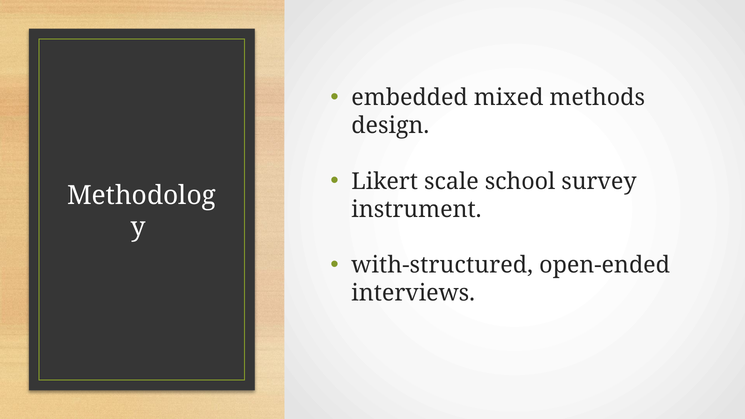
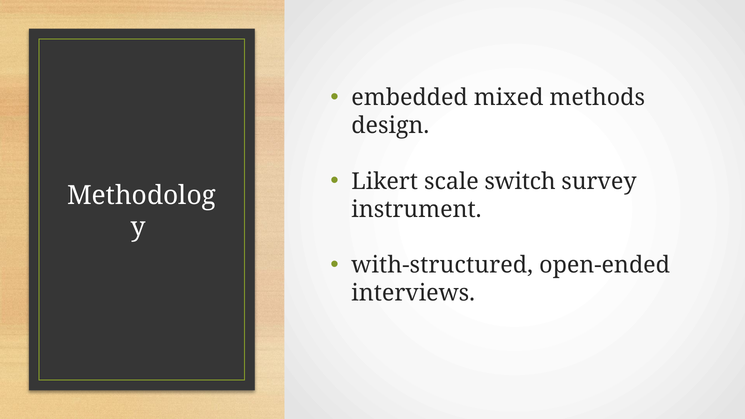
school: school -> switch (520, 182)
